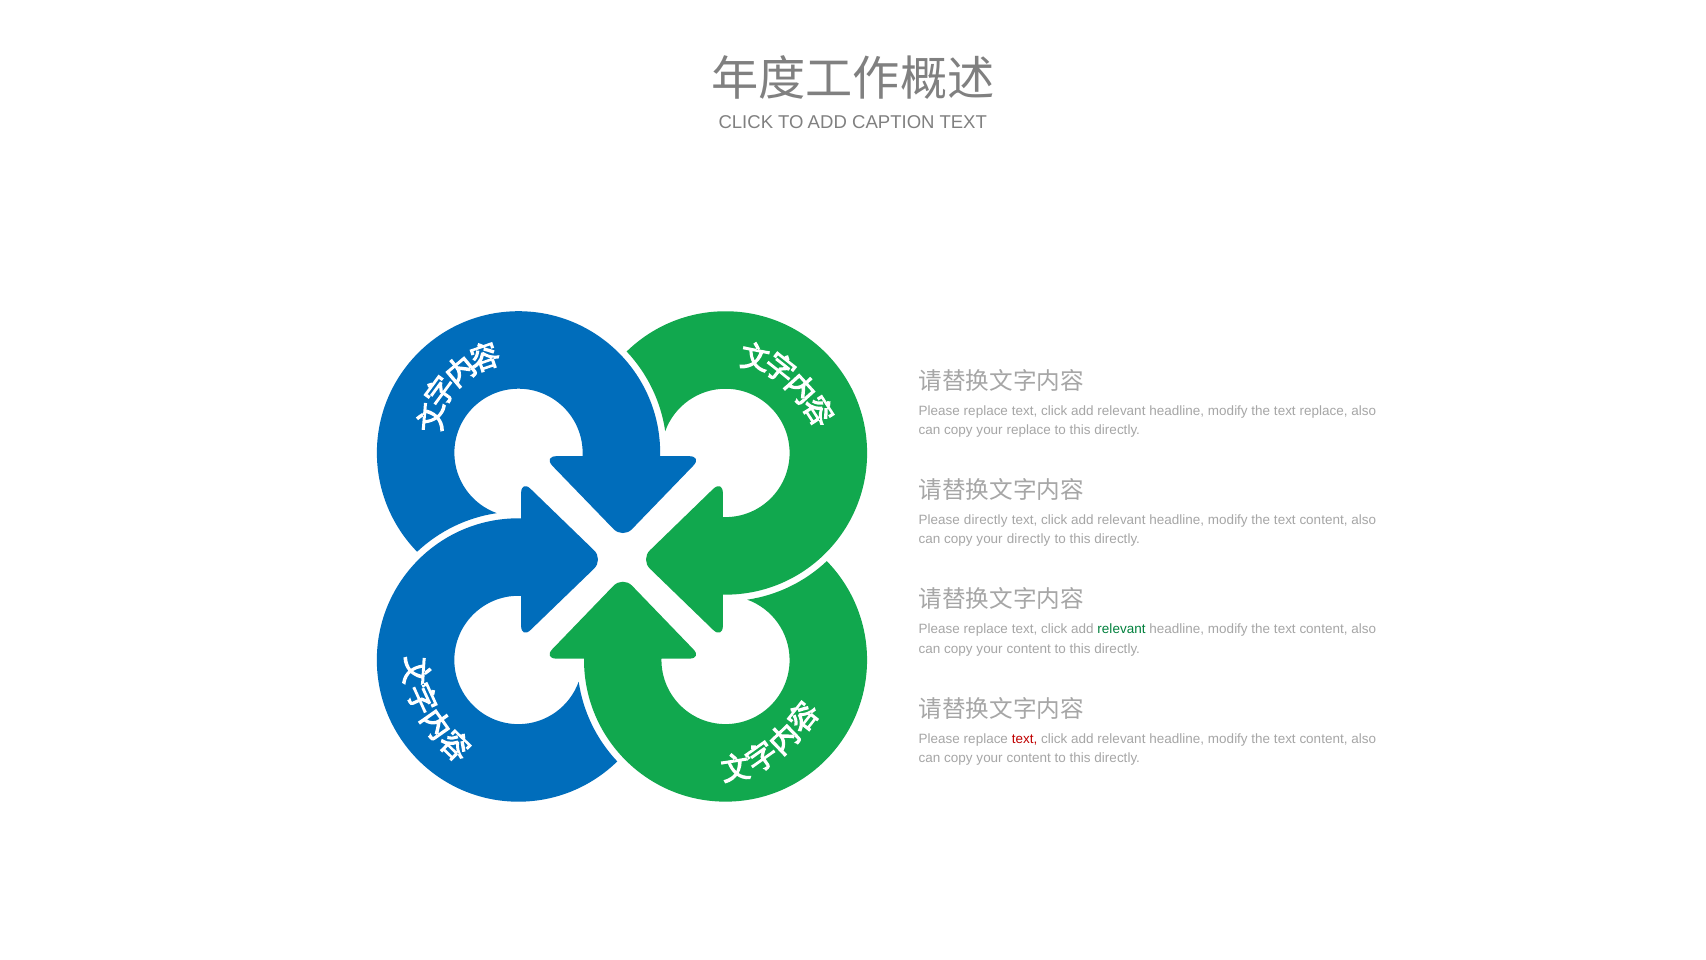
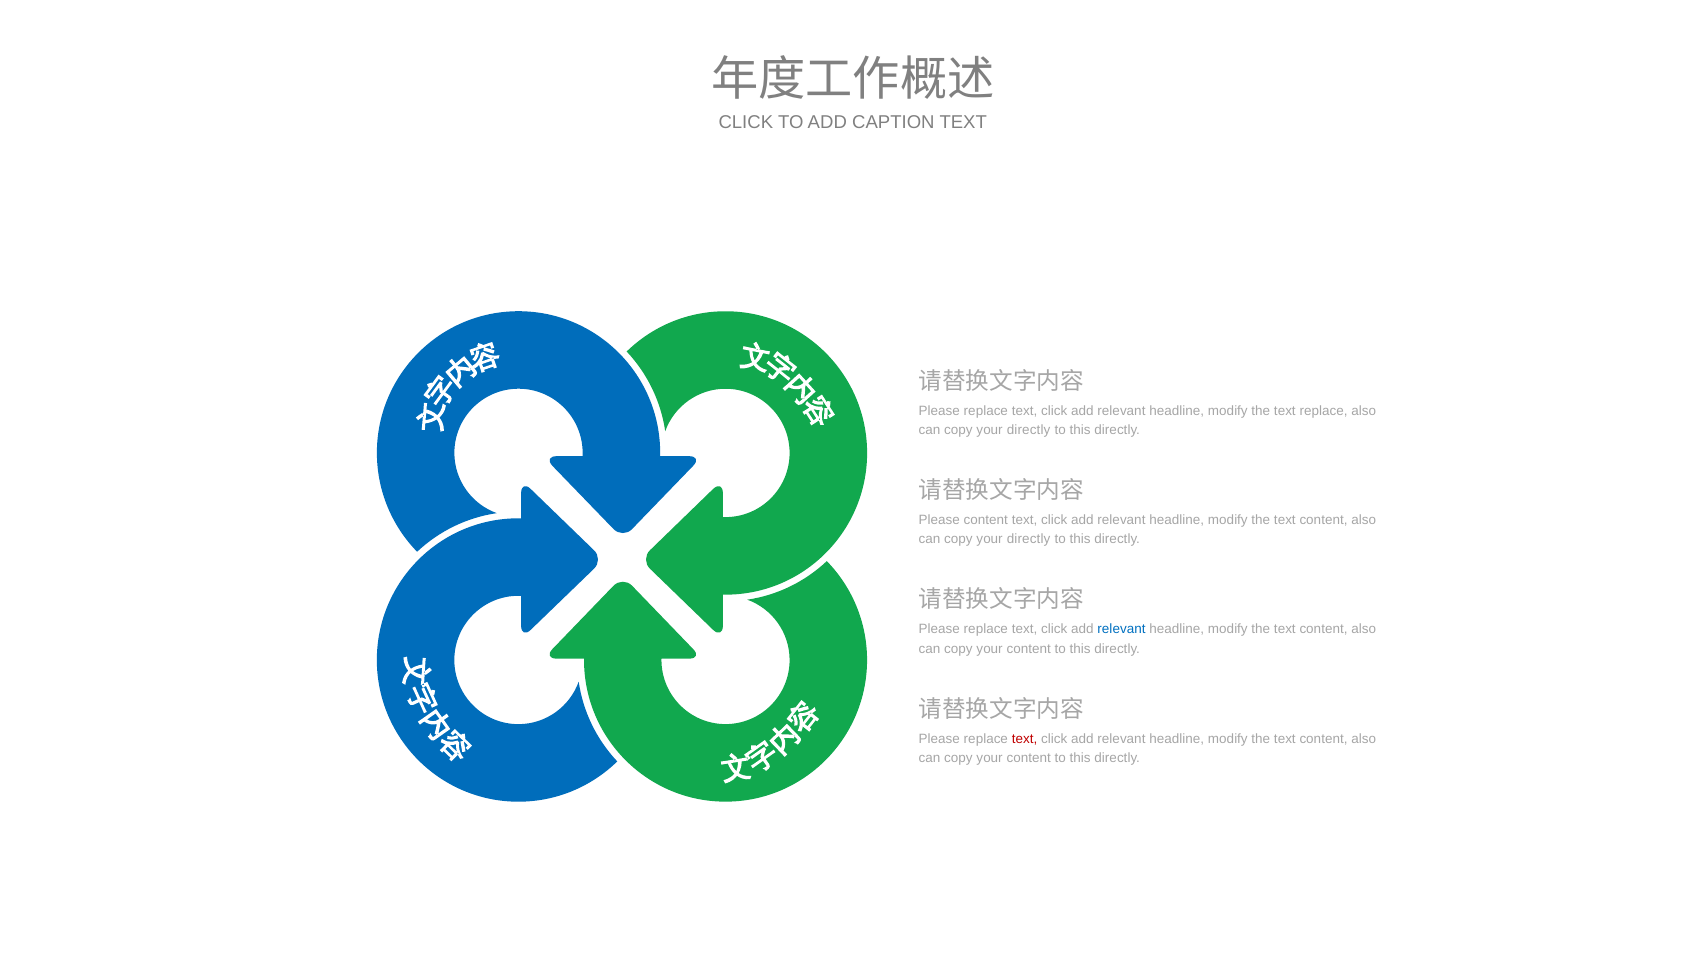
replace: replace -> directly (1029, 430)
Please directly: directly -> content (986, 520)
relevant colour: green -> blue (1122, 629)
